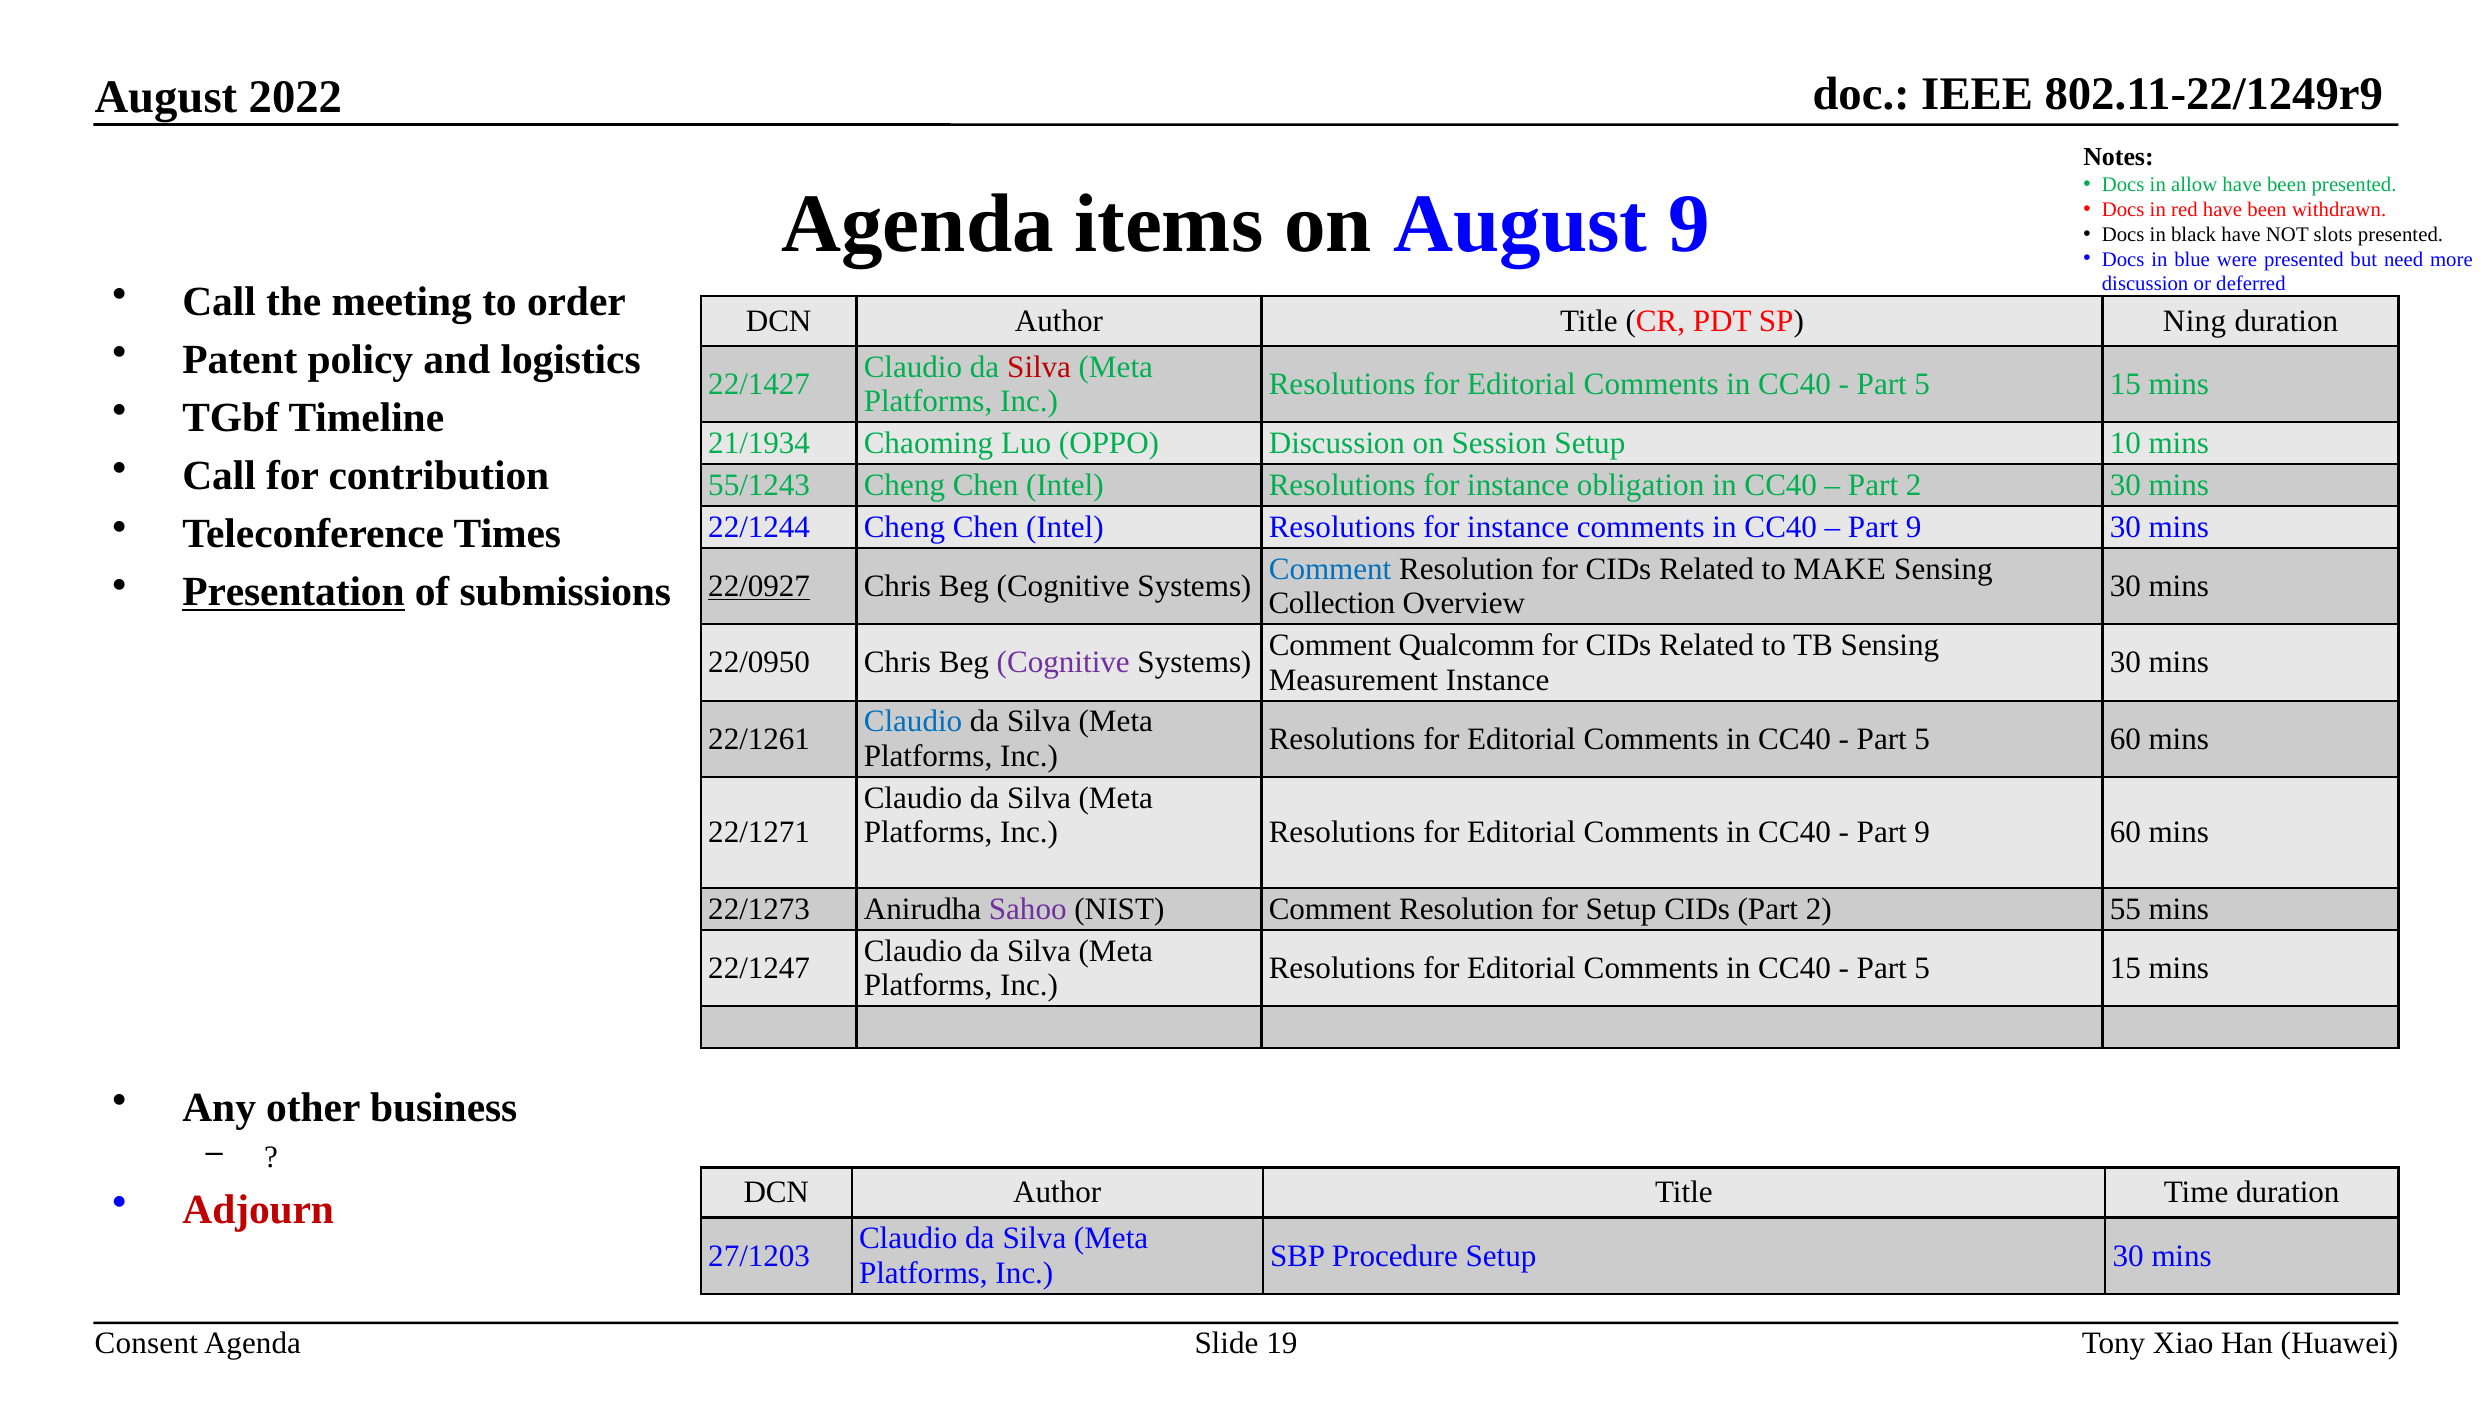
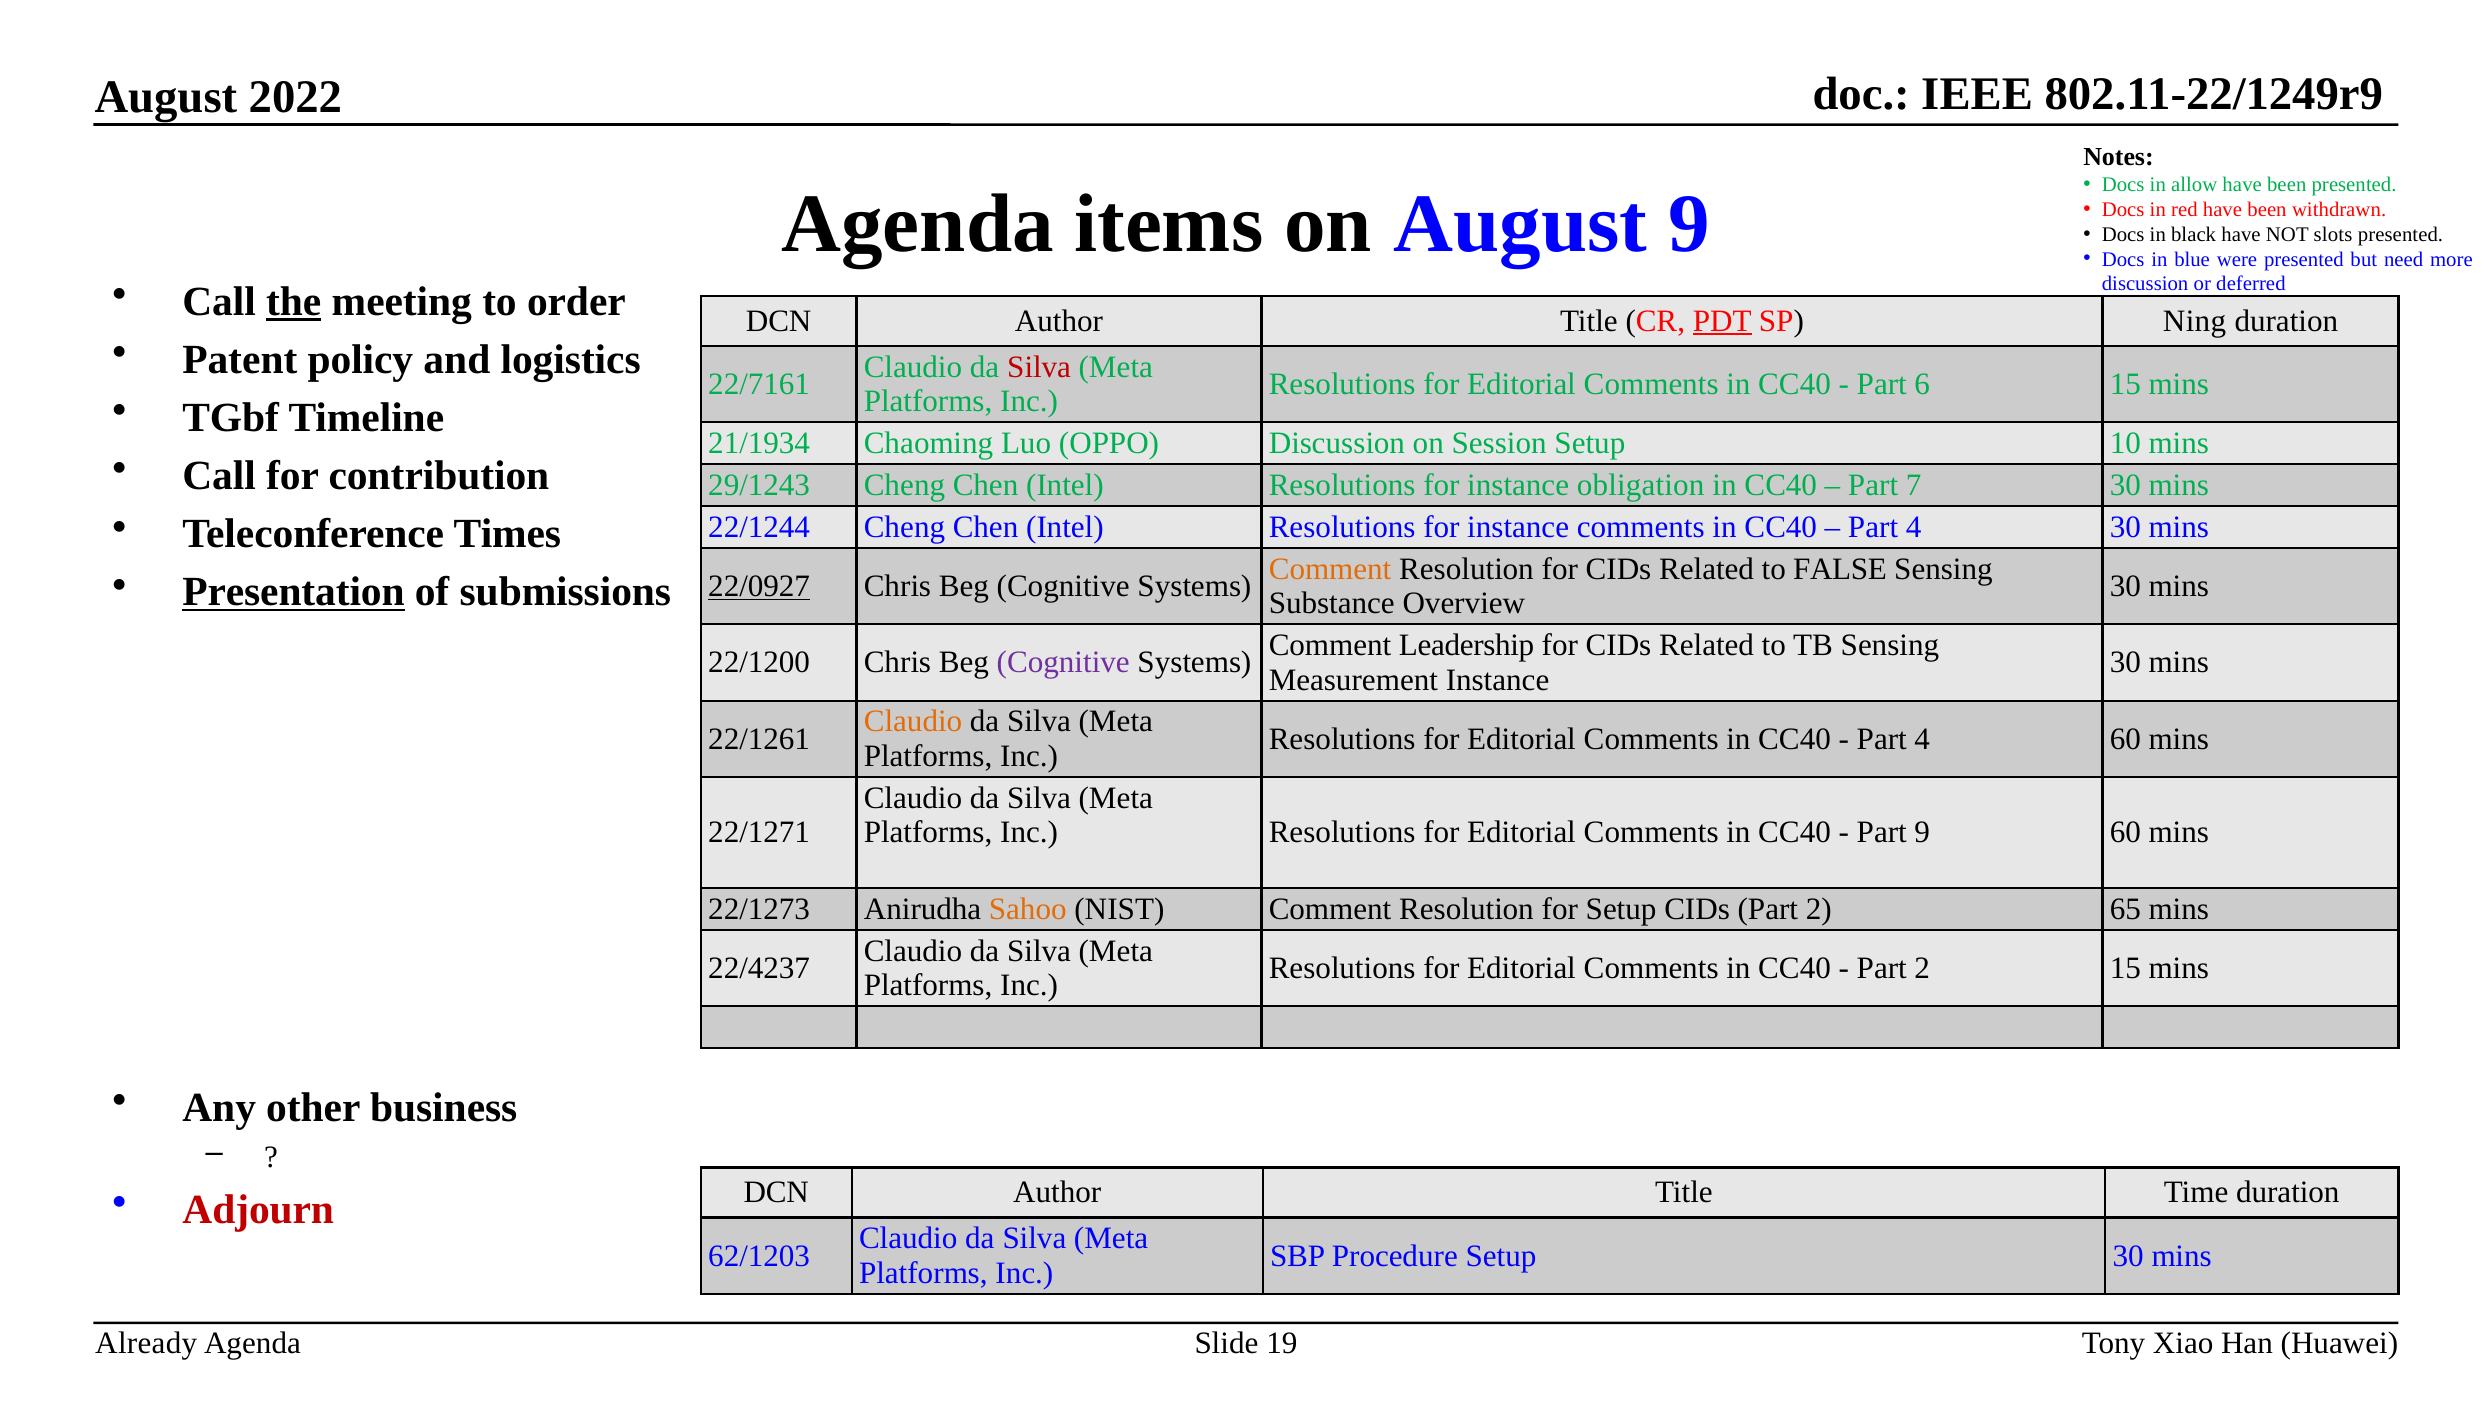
the underline: none -> present (294, 302)
PDT underline: none -> present (1722, 321)
22/1427: 22/1427 -> 22/7161 (759, 384)
5: 5 -> 6 (1922, 384)
55/1243: 55/1243 -> 29/1243 (759, 485)
2: 2 -> 7 (1914, 485)
9: 9 -> 4 (1914, 527)
Comment colour: blue -> orange (1330, 569)
MAKE: MAKE -> FALSE (1840, 569)
Collection: Collection -> Substance (1332, 604)
Qualcomm: Qualcomm -> Leadership (1467, 646)
22/0950: 22/0950 -> 22/1200 (759, 663)
Claudio colour: blue -> orange (913, 722)
5: 5 -> 4 (1922, 739)
Sahoo colour: purple -> orange (1028, 910)
55: 55 -> 65 (2125, 910)
22/1247: 22/1247 -> 22/4237 (759, 969)
5: 5 -> 2 (1922, 969)
27/1203: 27/1203 -> 62/1203 (759, 1257)
Consent: Consent -> Already (146, 1344)
